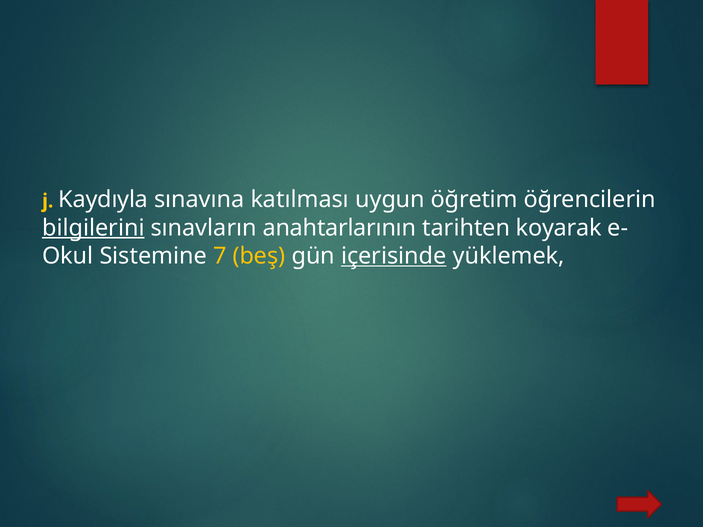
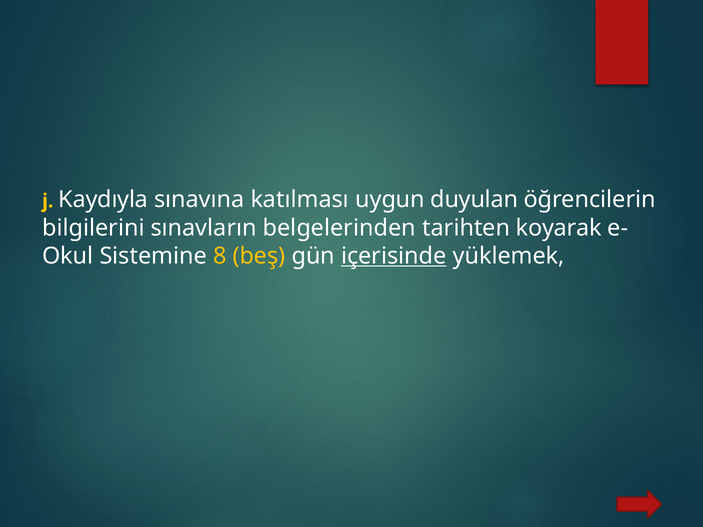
öğretim: öğretim -> duyulan (474, 200)
bilgilerini underline: present -> none (93, 228)
anahtarlarının: anahtarlarının -> belgelerinden (339, 228)
7: 7 -> 8 (220, 256)
